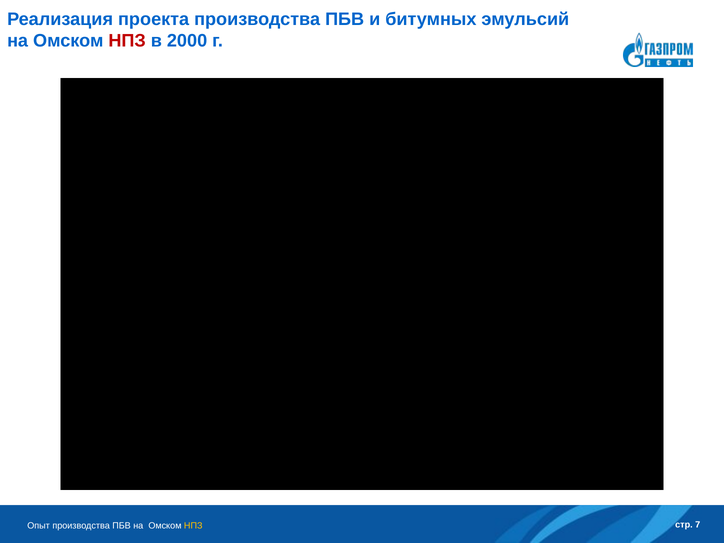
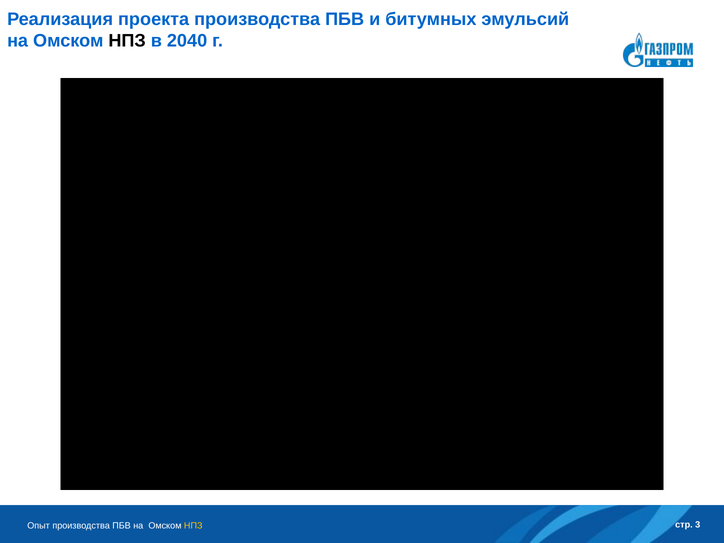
НПЗ colour: red -> black (127, 41)
2000: 2000 -> 2040 (187, 41)
7: 7 -> 3 (698, 525)
